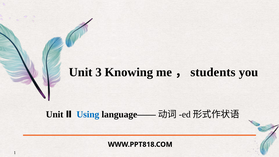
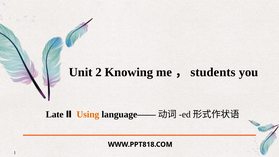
3: 3 -> 2 (99, 72)
Unit: Unit -> Late (55, 114)
Using colour: blue -> orange (88, 114)
